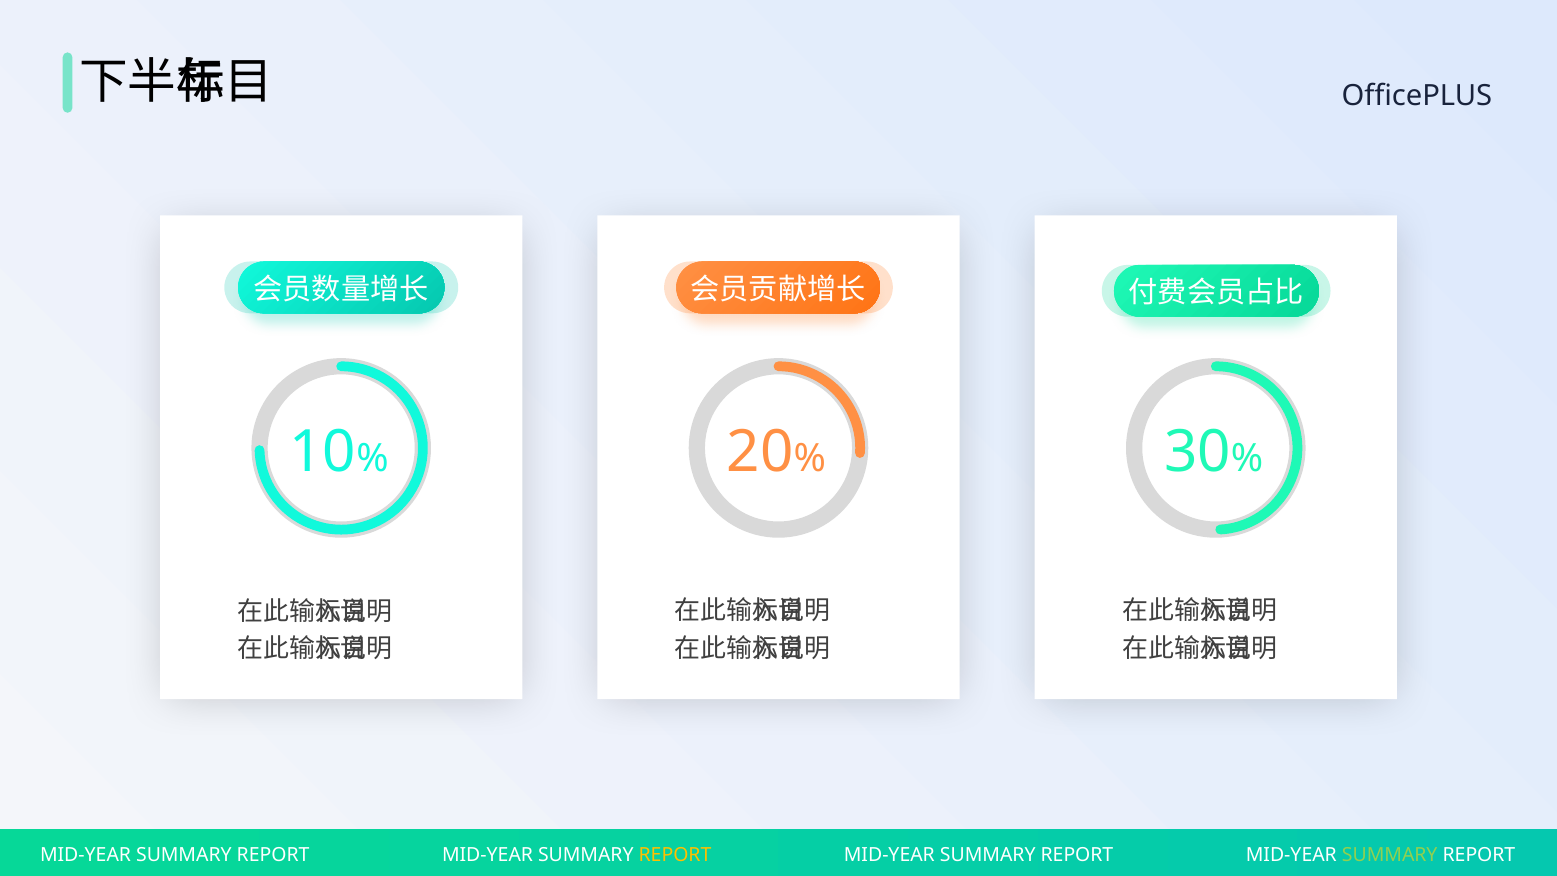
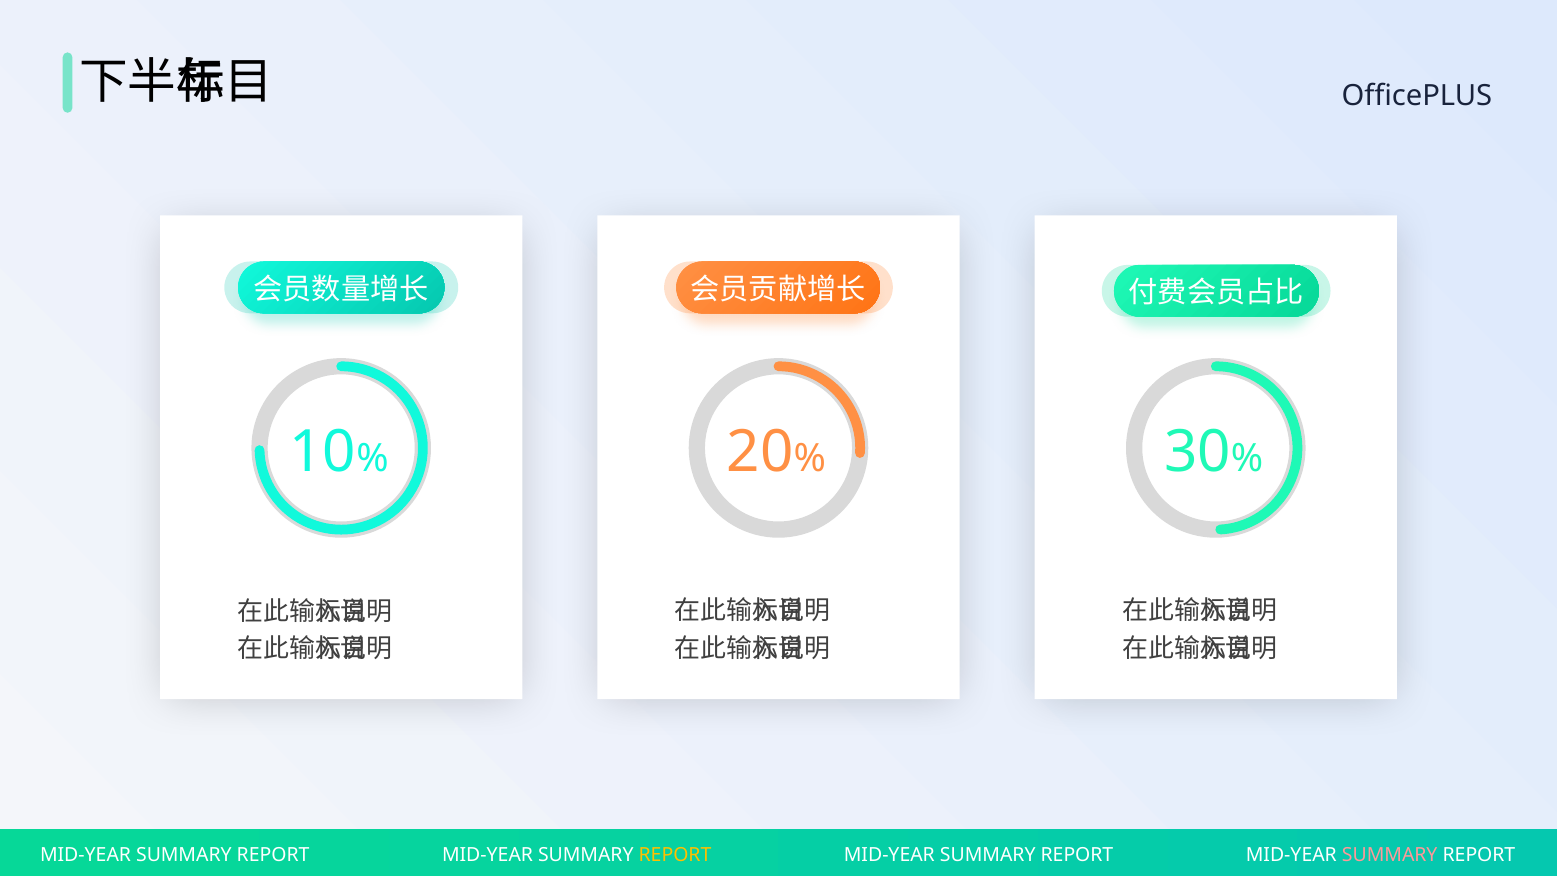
SUMMARY colour: light green -> pink (1390, 855)
